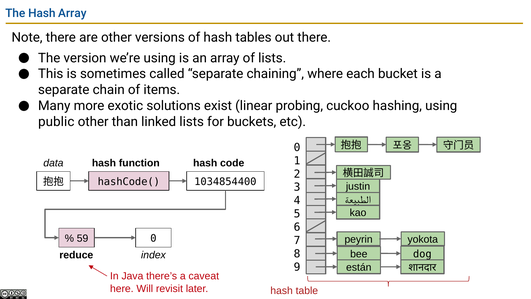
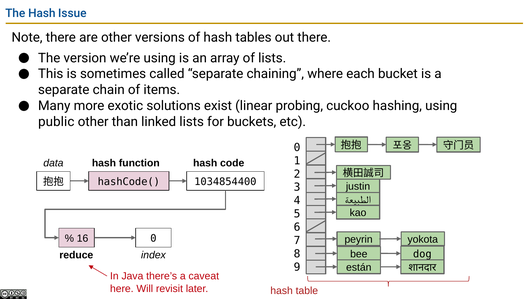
Hash Array: Array -> Issue (72, 13)
59: 59 -> 16 (83, 238)
